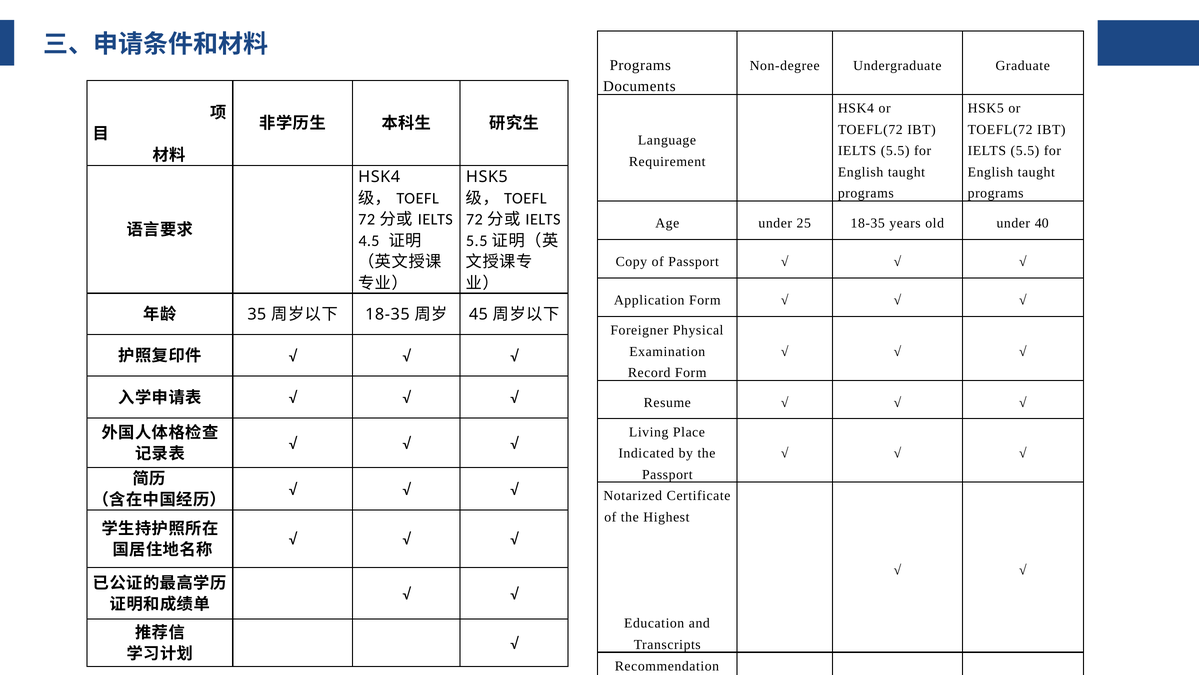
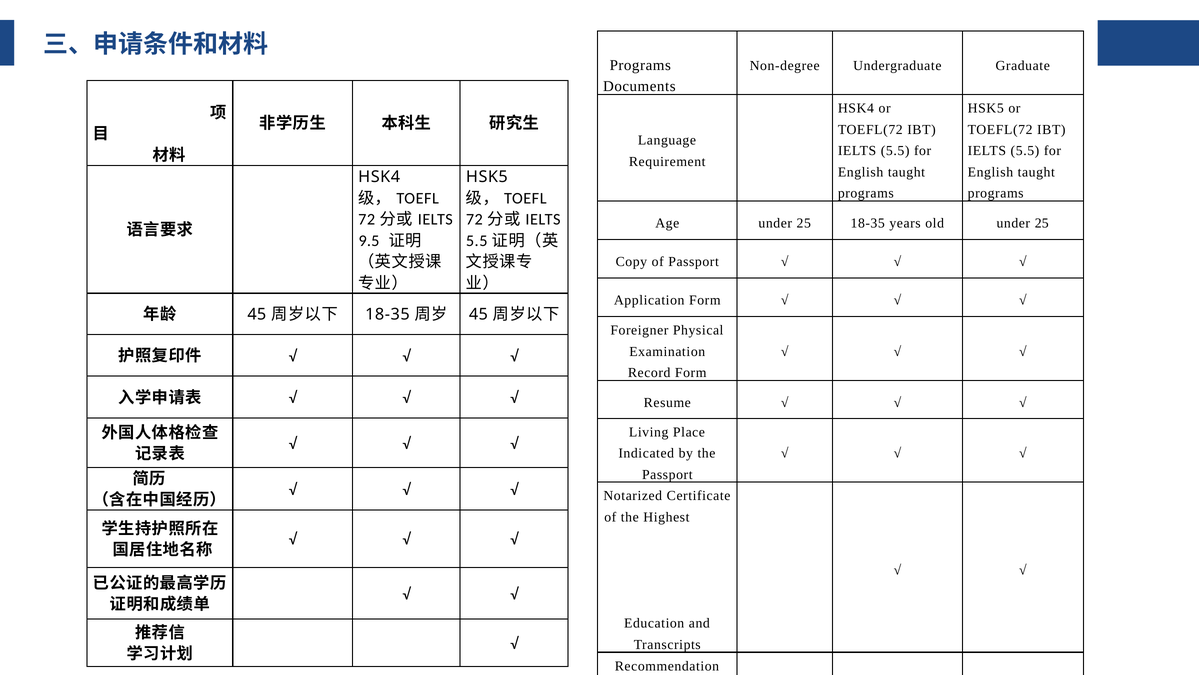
old under 40: 40 -> 25 (1042, 223)
4.5: 4.5 -> 9.5 (369, 240)
35: 35 -> 45 (257, 314)
